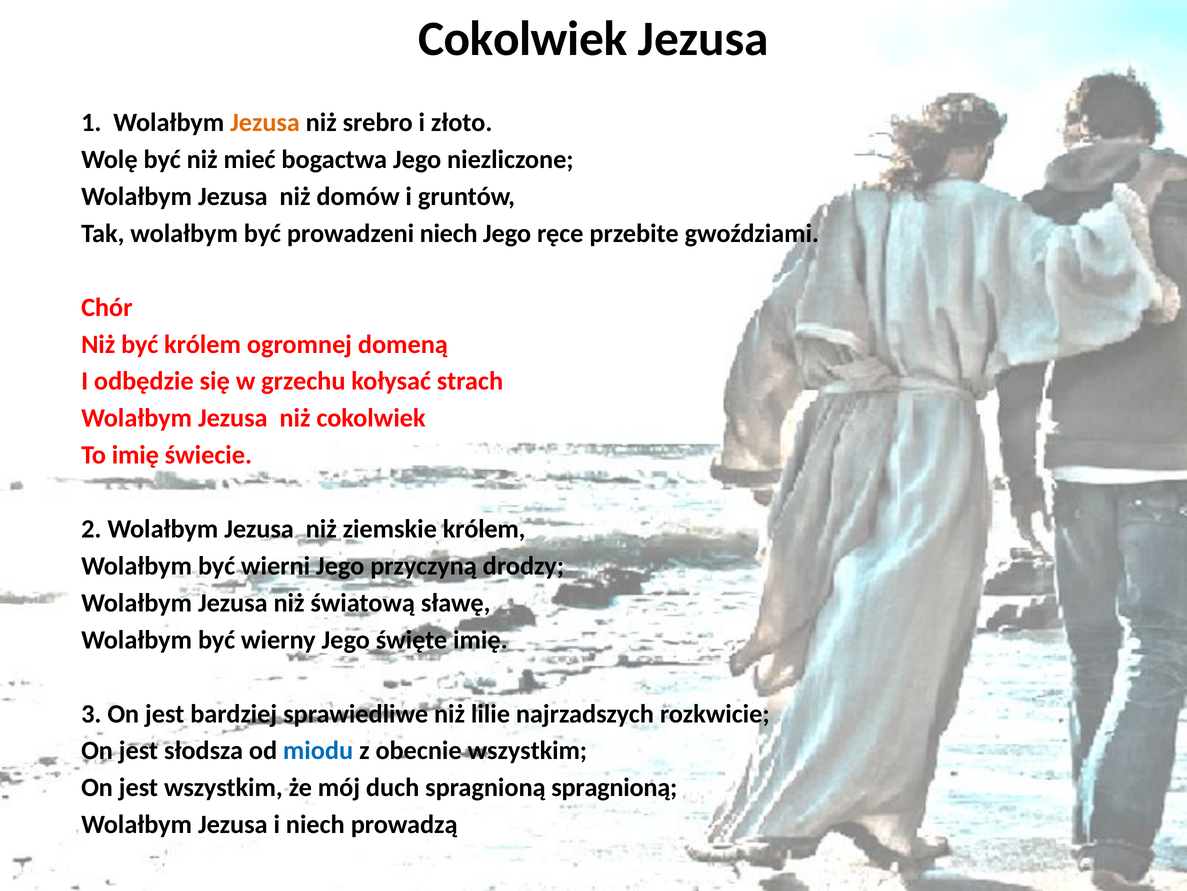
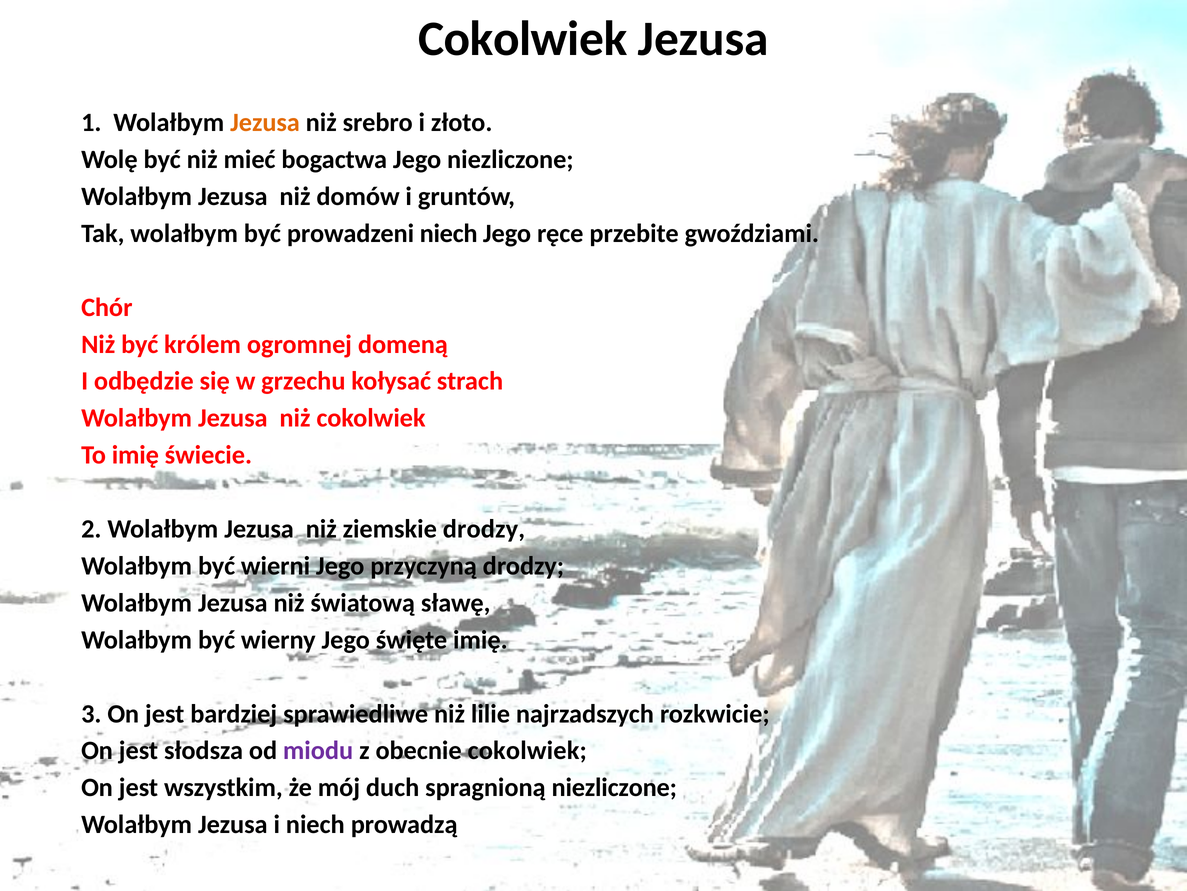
ziemskie królem: królem -> drodzy (484, 529)
miodu colour: blue -> purple (318, 750)
obecnie wszystkim: wszystkim -> cokolwiek (527, 750)
spragnioną spragnioną: spragnioną -> niezliczone (614, 787)
